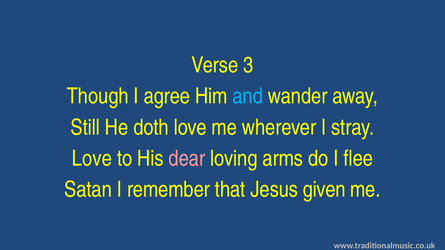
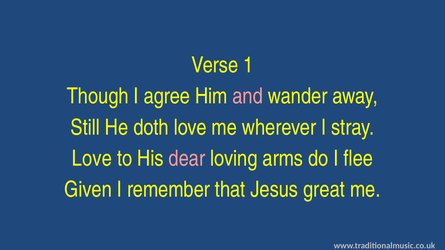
3: 3 -> 1 (248, 65)
and colour: light blue -> pink (248, 96)
Satan: Satan -> Given (88, 190)
given: given -> great (324, 190)
